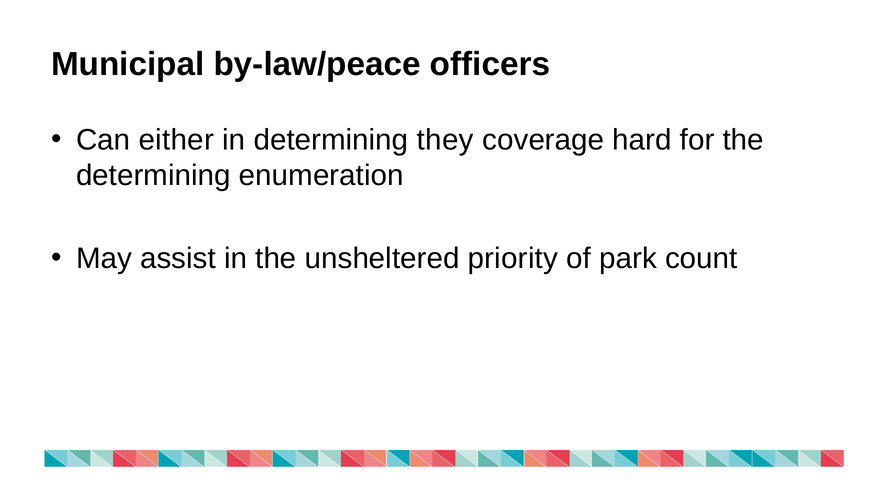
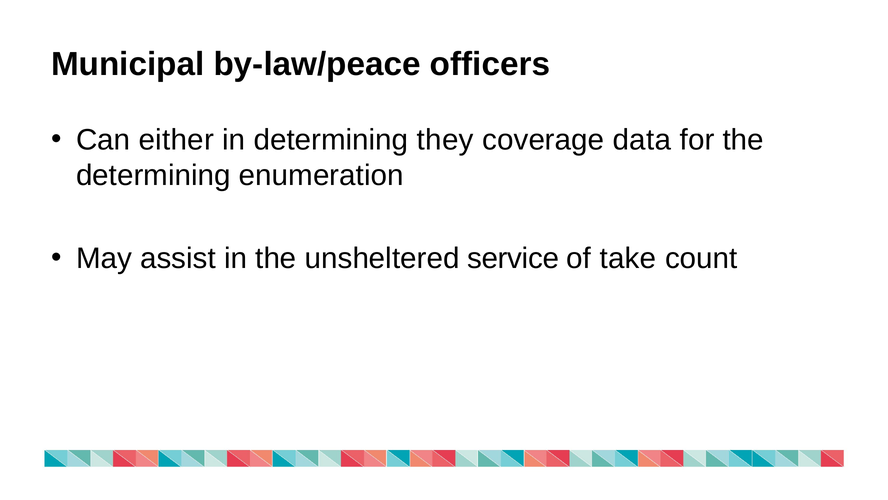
hard: hard -> data (642, 140)
priority: priority -> service (513, 258)
park: park -> take (628, 258)
